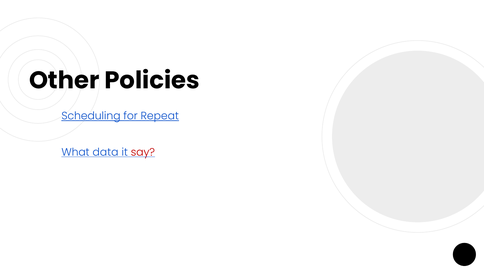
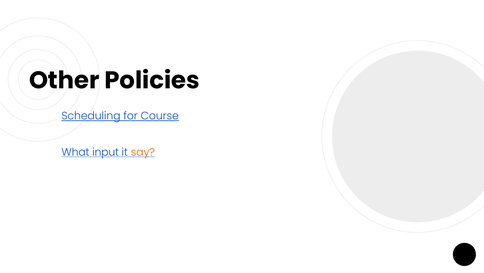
Repeat: Repeat -> Course (160, 116)
data: data -> input (106, 152)
say colour: red -> orange (143, 152)
